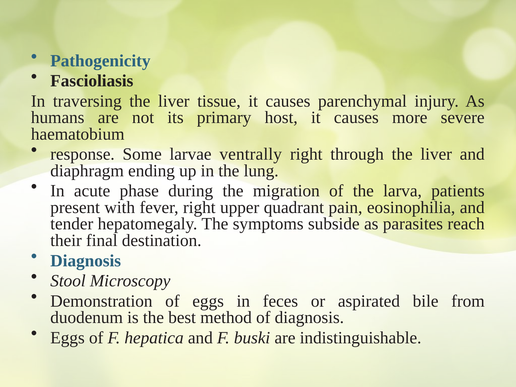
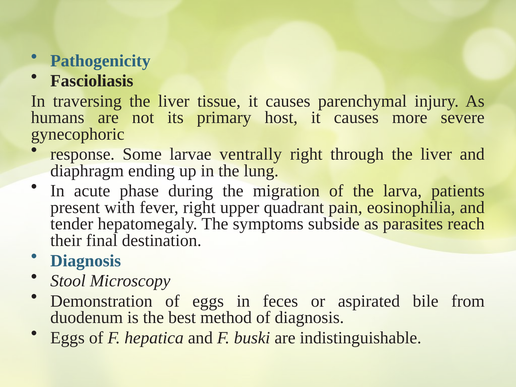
haematobium: haematobium -> gynecophoric (78, 134)
